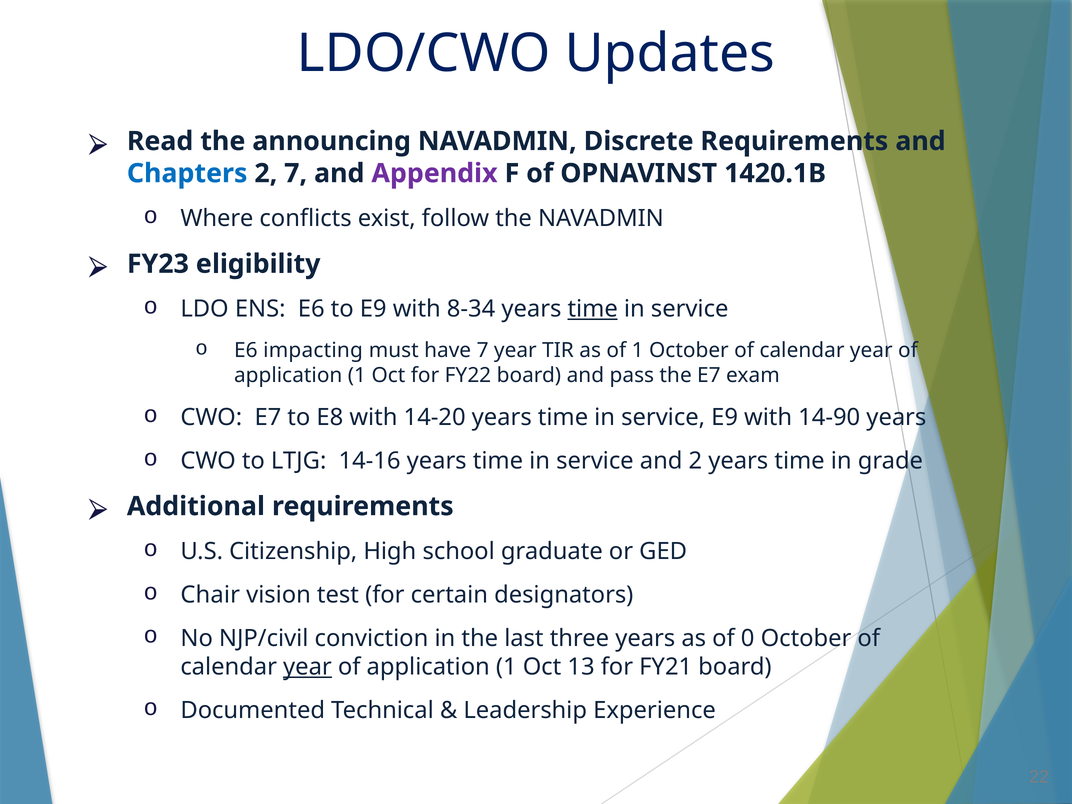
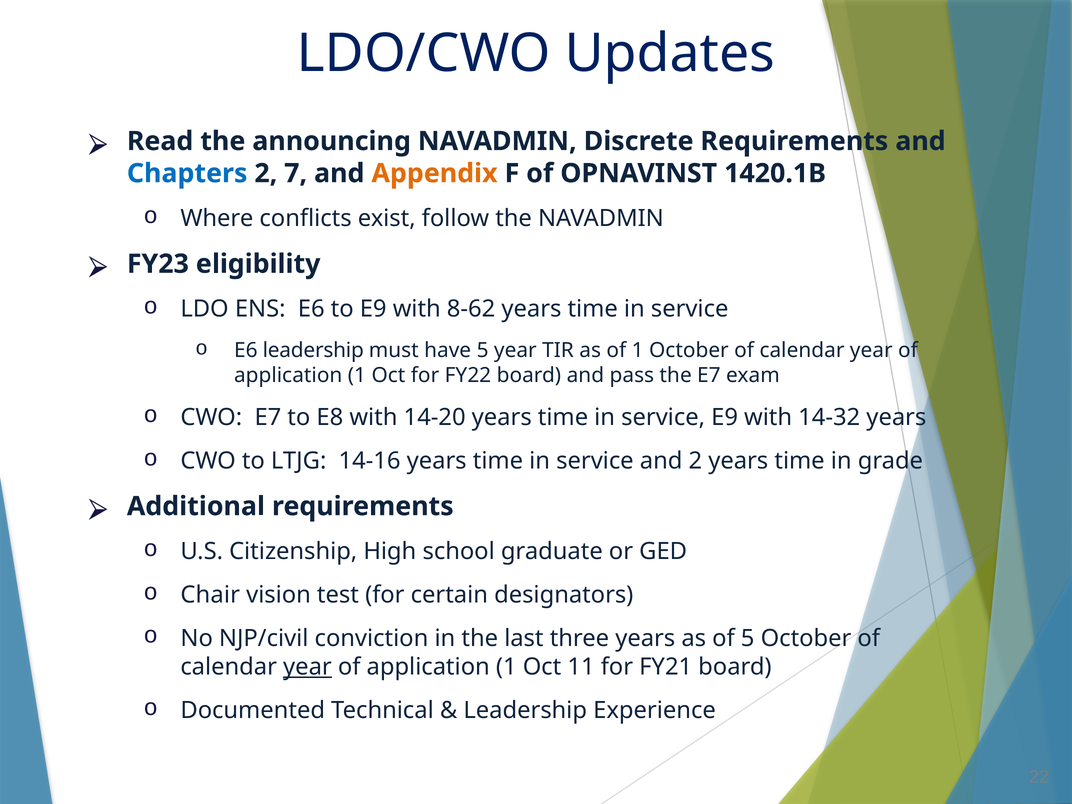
Appendix colour: purple -> orange (434, 173)
8-34: 8-34 -> 8-62 (471, 309)
time underline: present -> none (593, 309)
E6 impacting: impacting -> leadership (313, 350)
have 7: 7 -> 5 (483, 350)
14-90: 14-90 -> 14-32 (829, 417)
of 0: 0 -> 5 (748, 638)
13: 13 -> 11 (581, 667)
